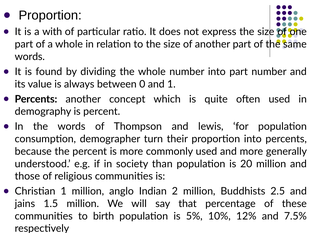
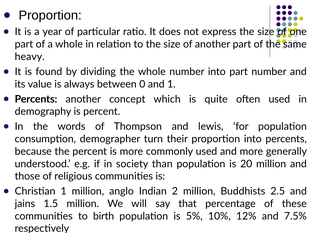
with: with -> year (52, 32)
words: words -> heavy (30, 57)
